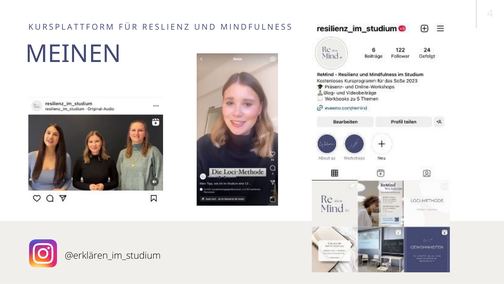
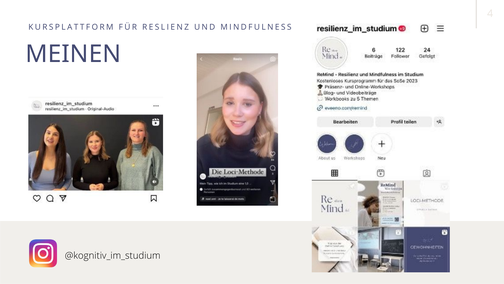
@erklären_im_studium: @erklären_im_studium -> @kognitiv_im_studium (113, 255)
